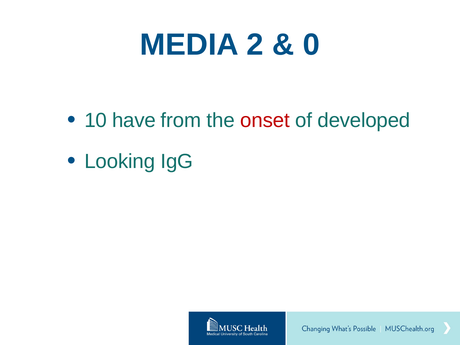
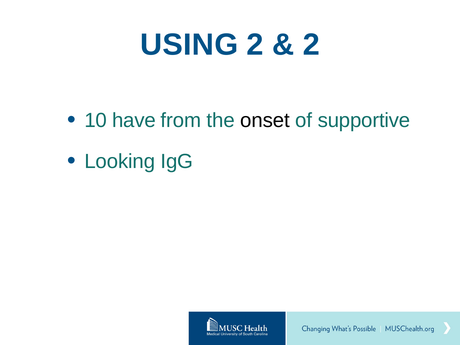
MEDIA: MEDIA -> USING (189, 45)
0: 0 -> 2 (311, 45)
onset colour: red -> black (265, 120)
developed: developed -> supportive (364, 120)
